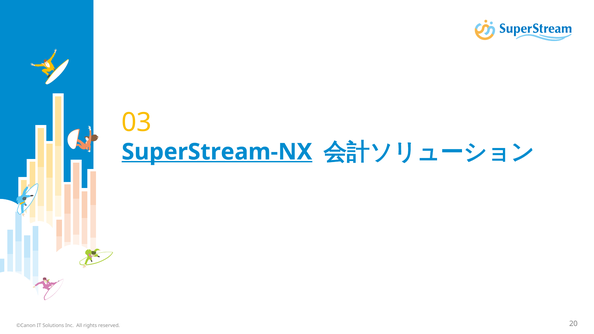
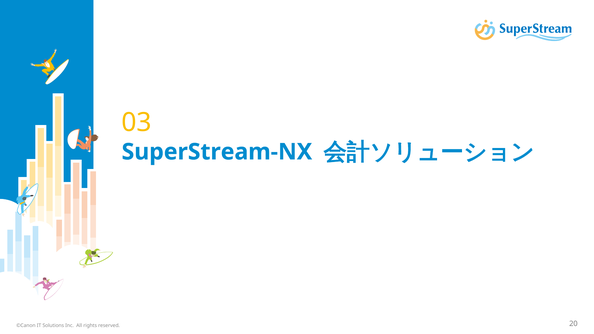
SuperStream-NX underline: present -> none (217, 152)
